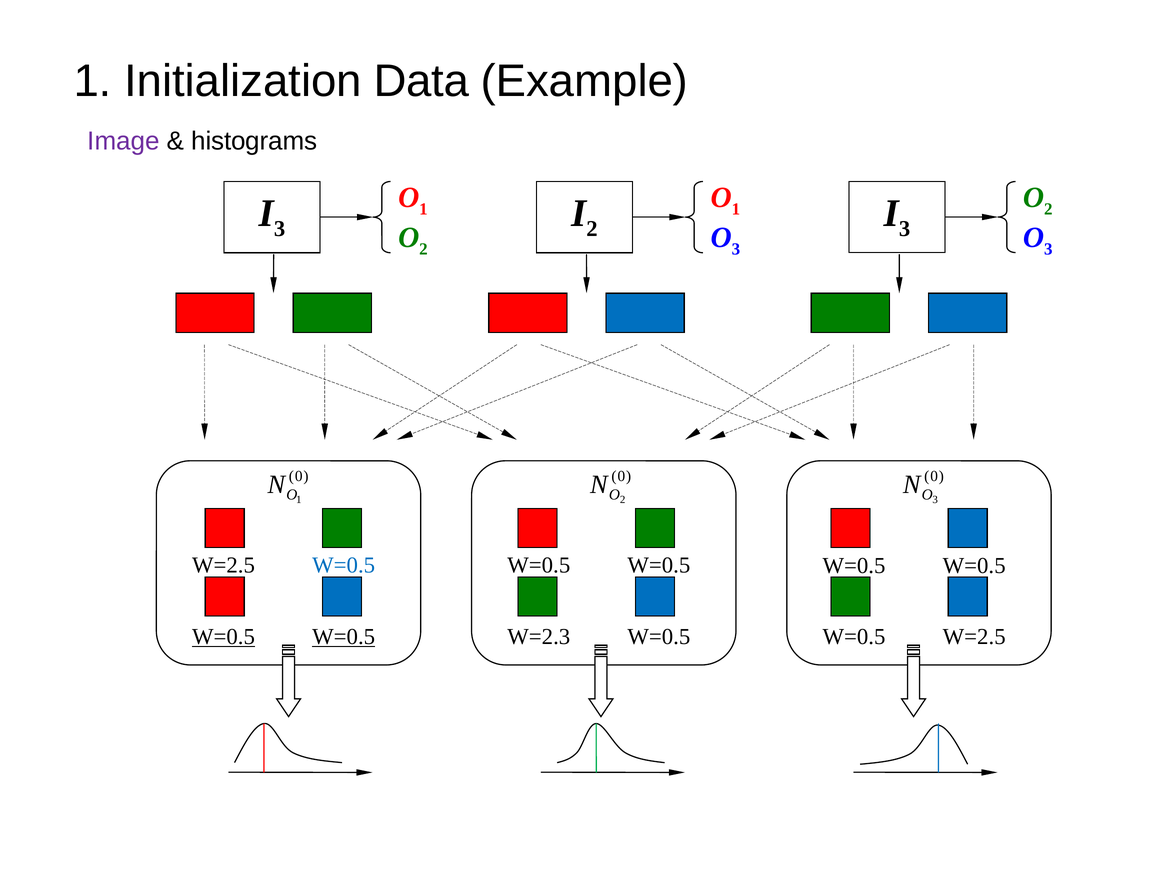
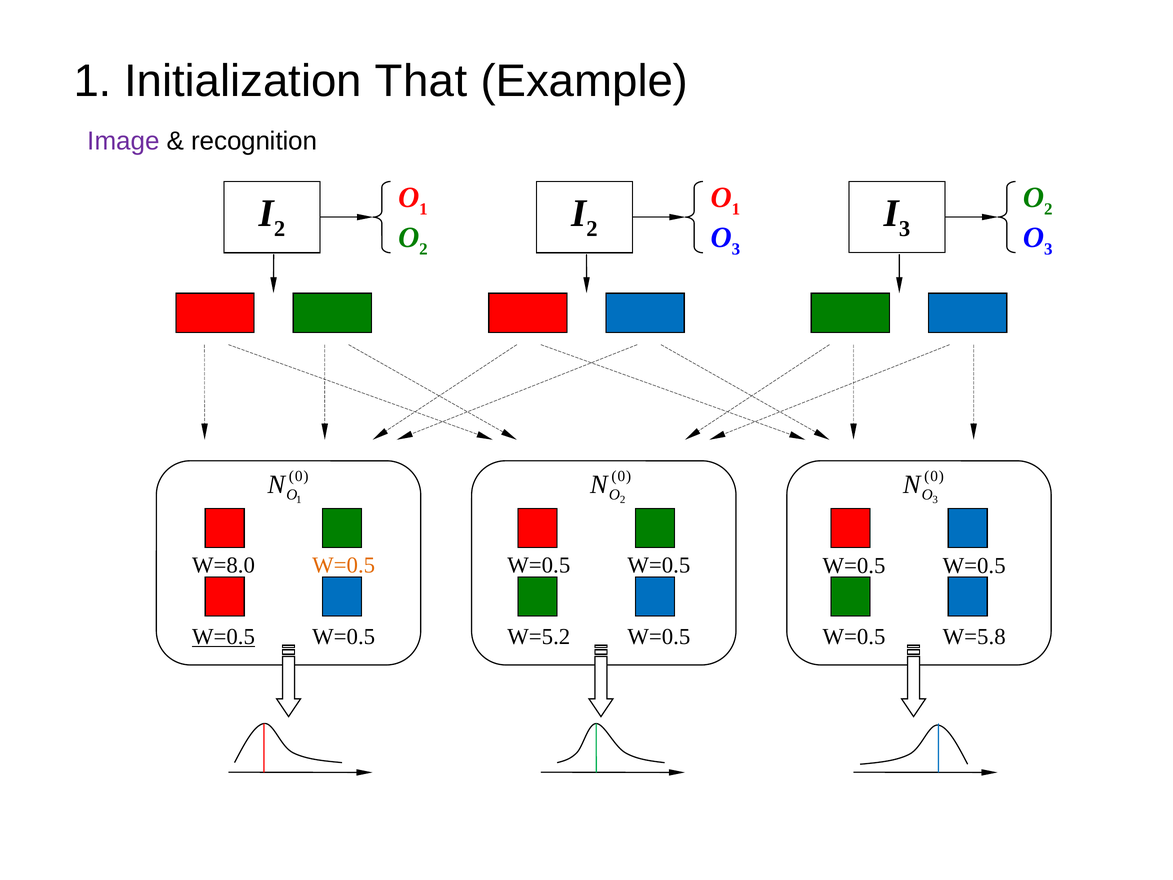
Data: Data -> That (421, 81)
histograms: histograms -> recognition (254, 141)
3: 3 -> 2 (280, 229)
W=2.5: W=2.5 -> W=8.0 (224, 565)
W=0.5 colour: blue -> orange (344, 565)
W=0.5 underline: present -> none (344, 637)
W=2.3: W=2.3 -> W=5.2 (539, 637)
W=0.5 W=2.5: W=2.5 -> W=5.8 (974, 637)
